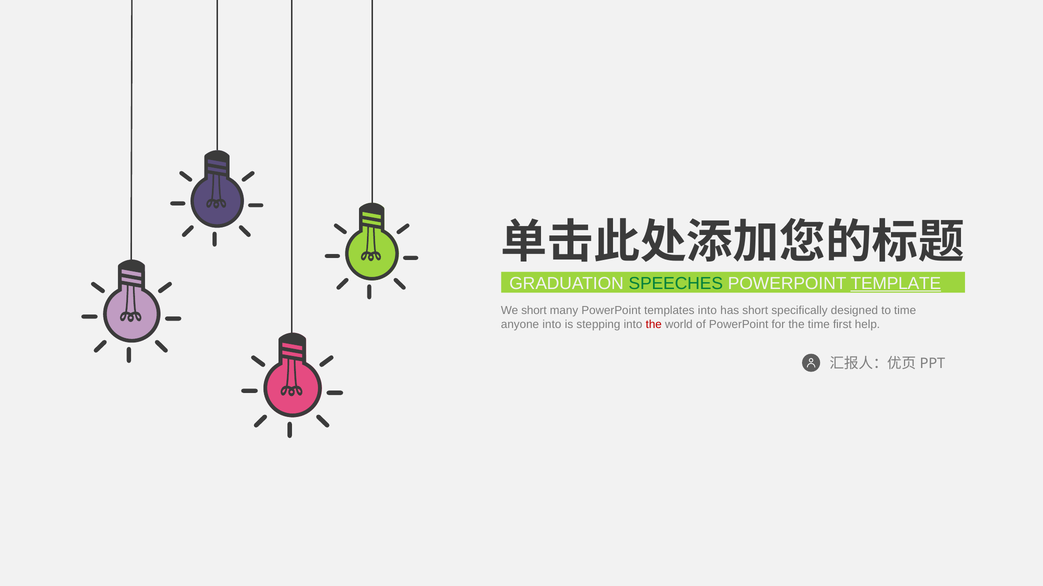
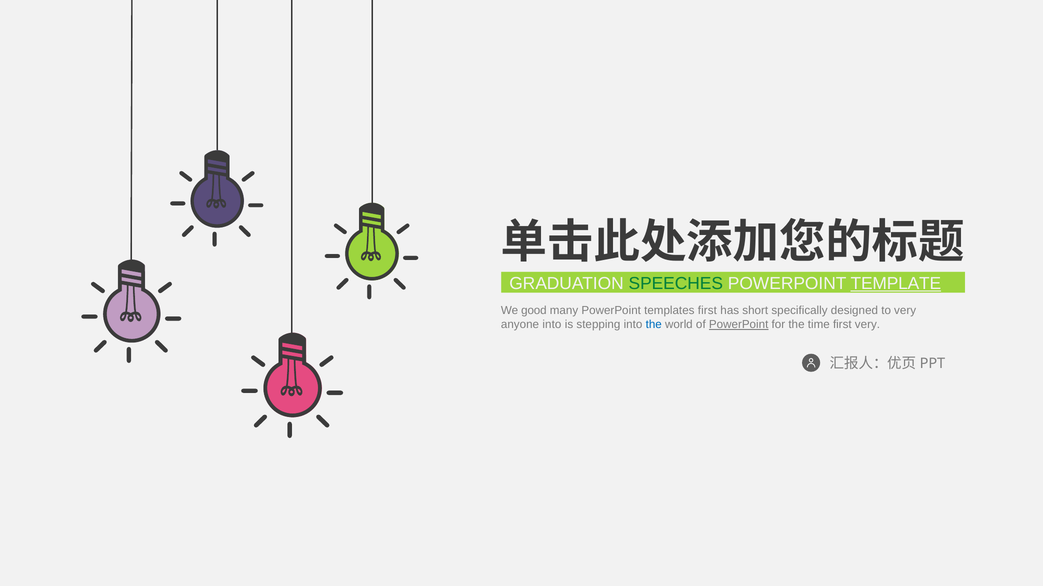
We short: short -> good (534, 311)
templates into: into -> first (707, 311)
to time: time -> very (905, 311)
the colour: red -> blue (654, 325)
PowerPoint underline: none -> present (739, 325)
first help: help -> very (867, 325)
